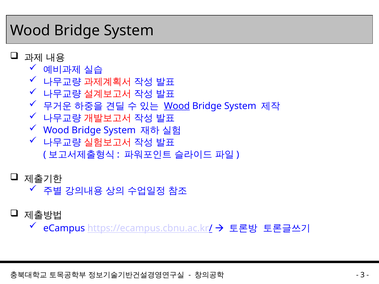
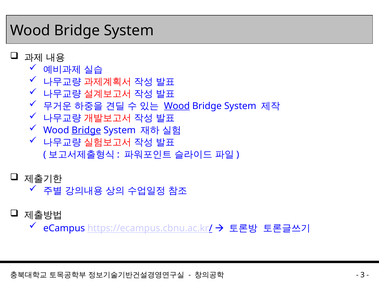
Bridge underline: none -> present (86, 130)
